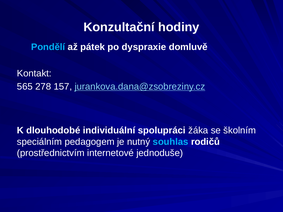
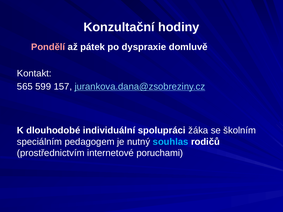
Pondělí colour: light blue -> pink (48, 47)
278: 278 -> 599 (43, 87)
jednoduše: jednoduše -> poruchami (160, 153)
